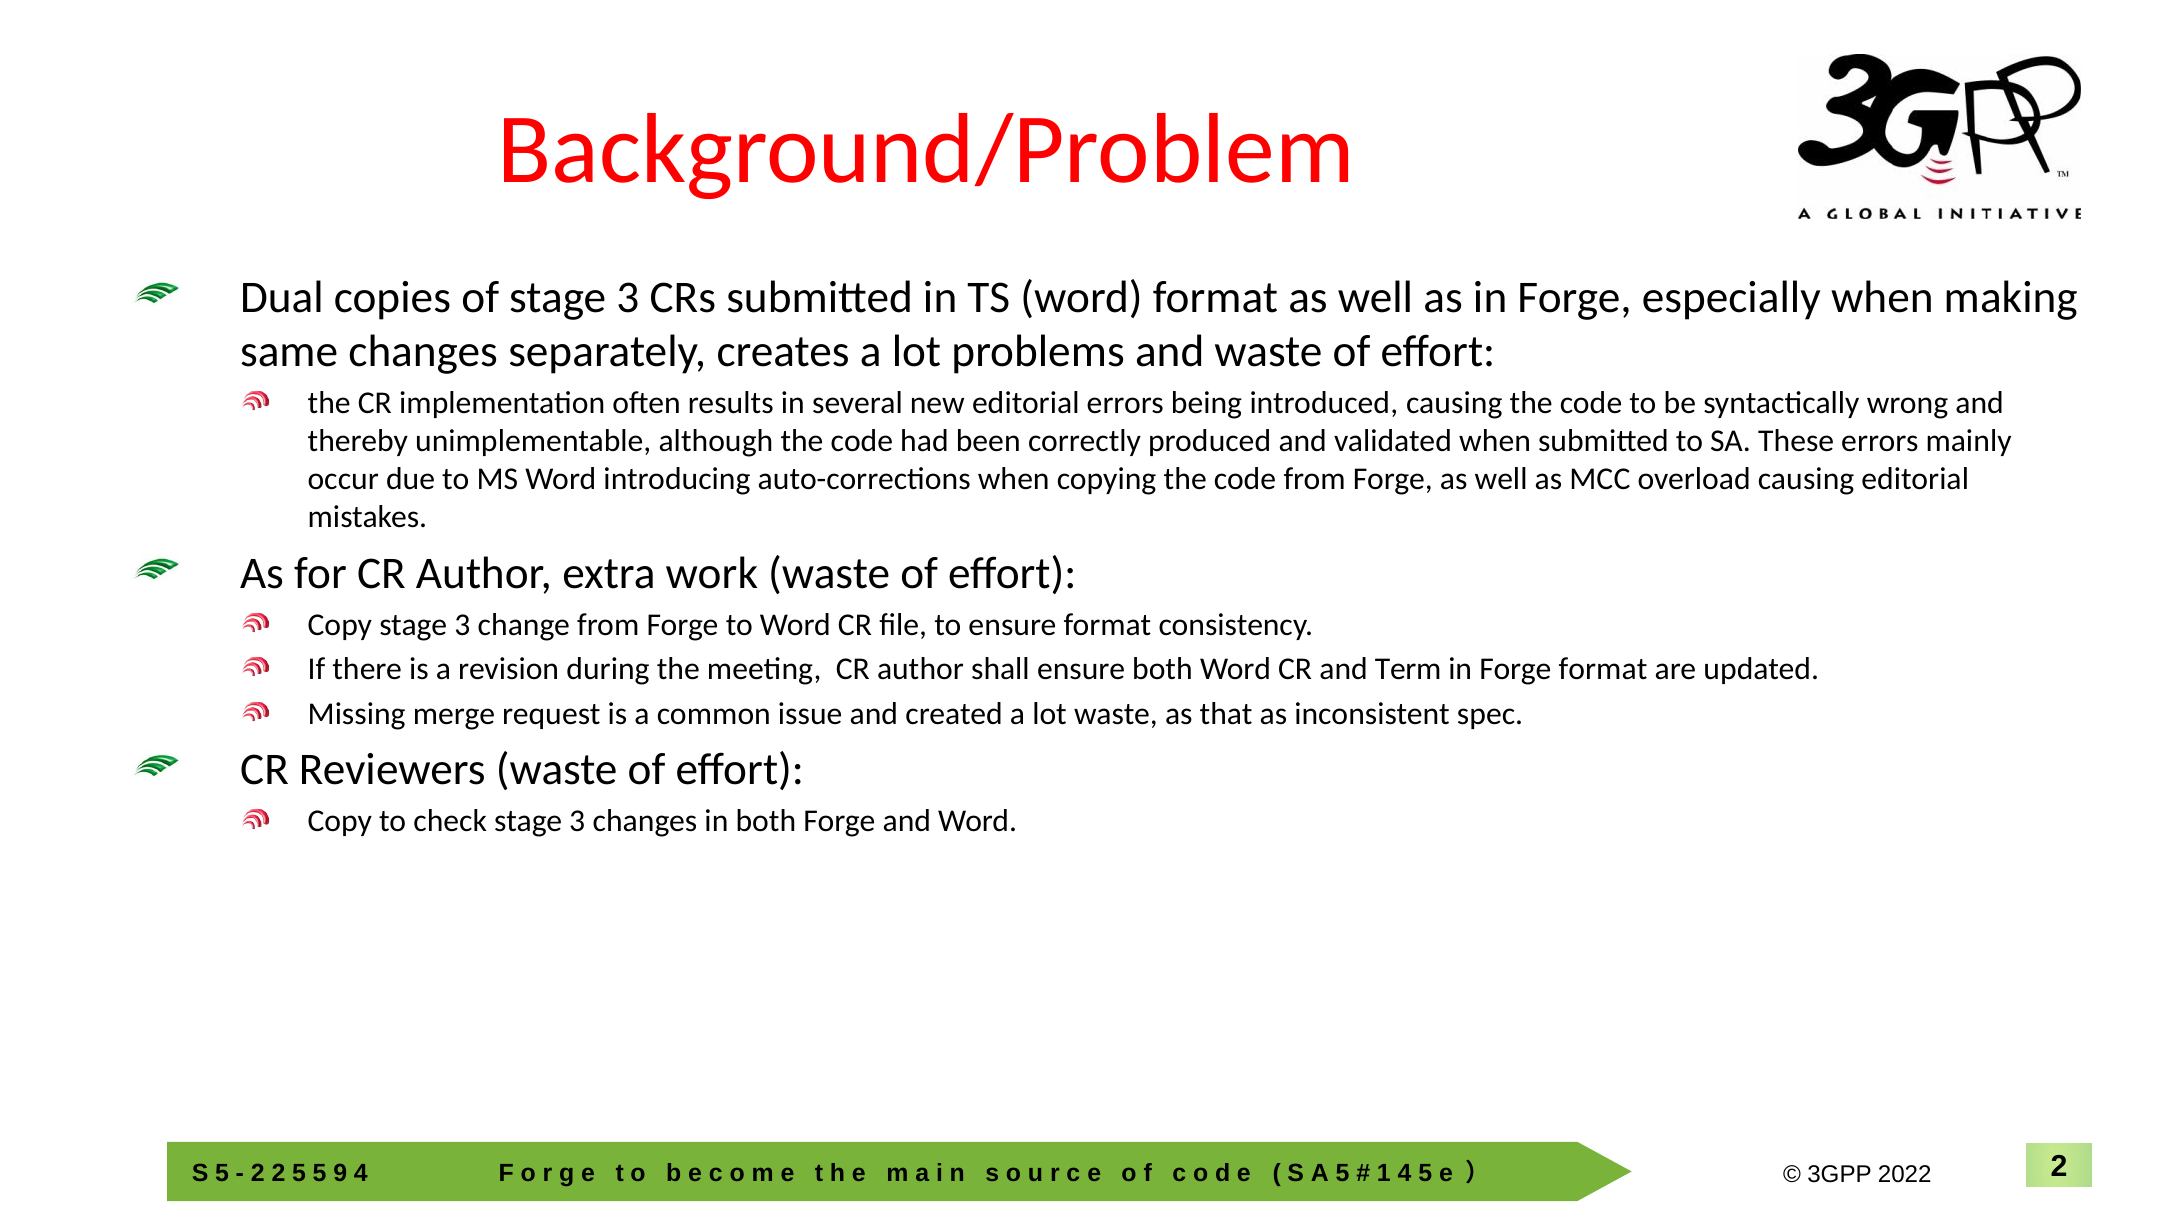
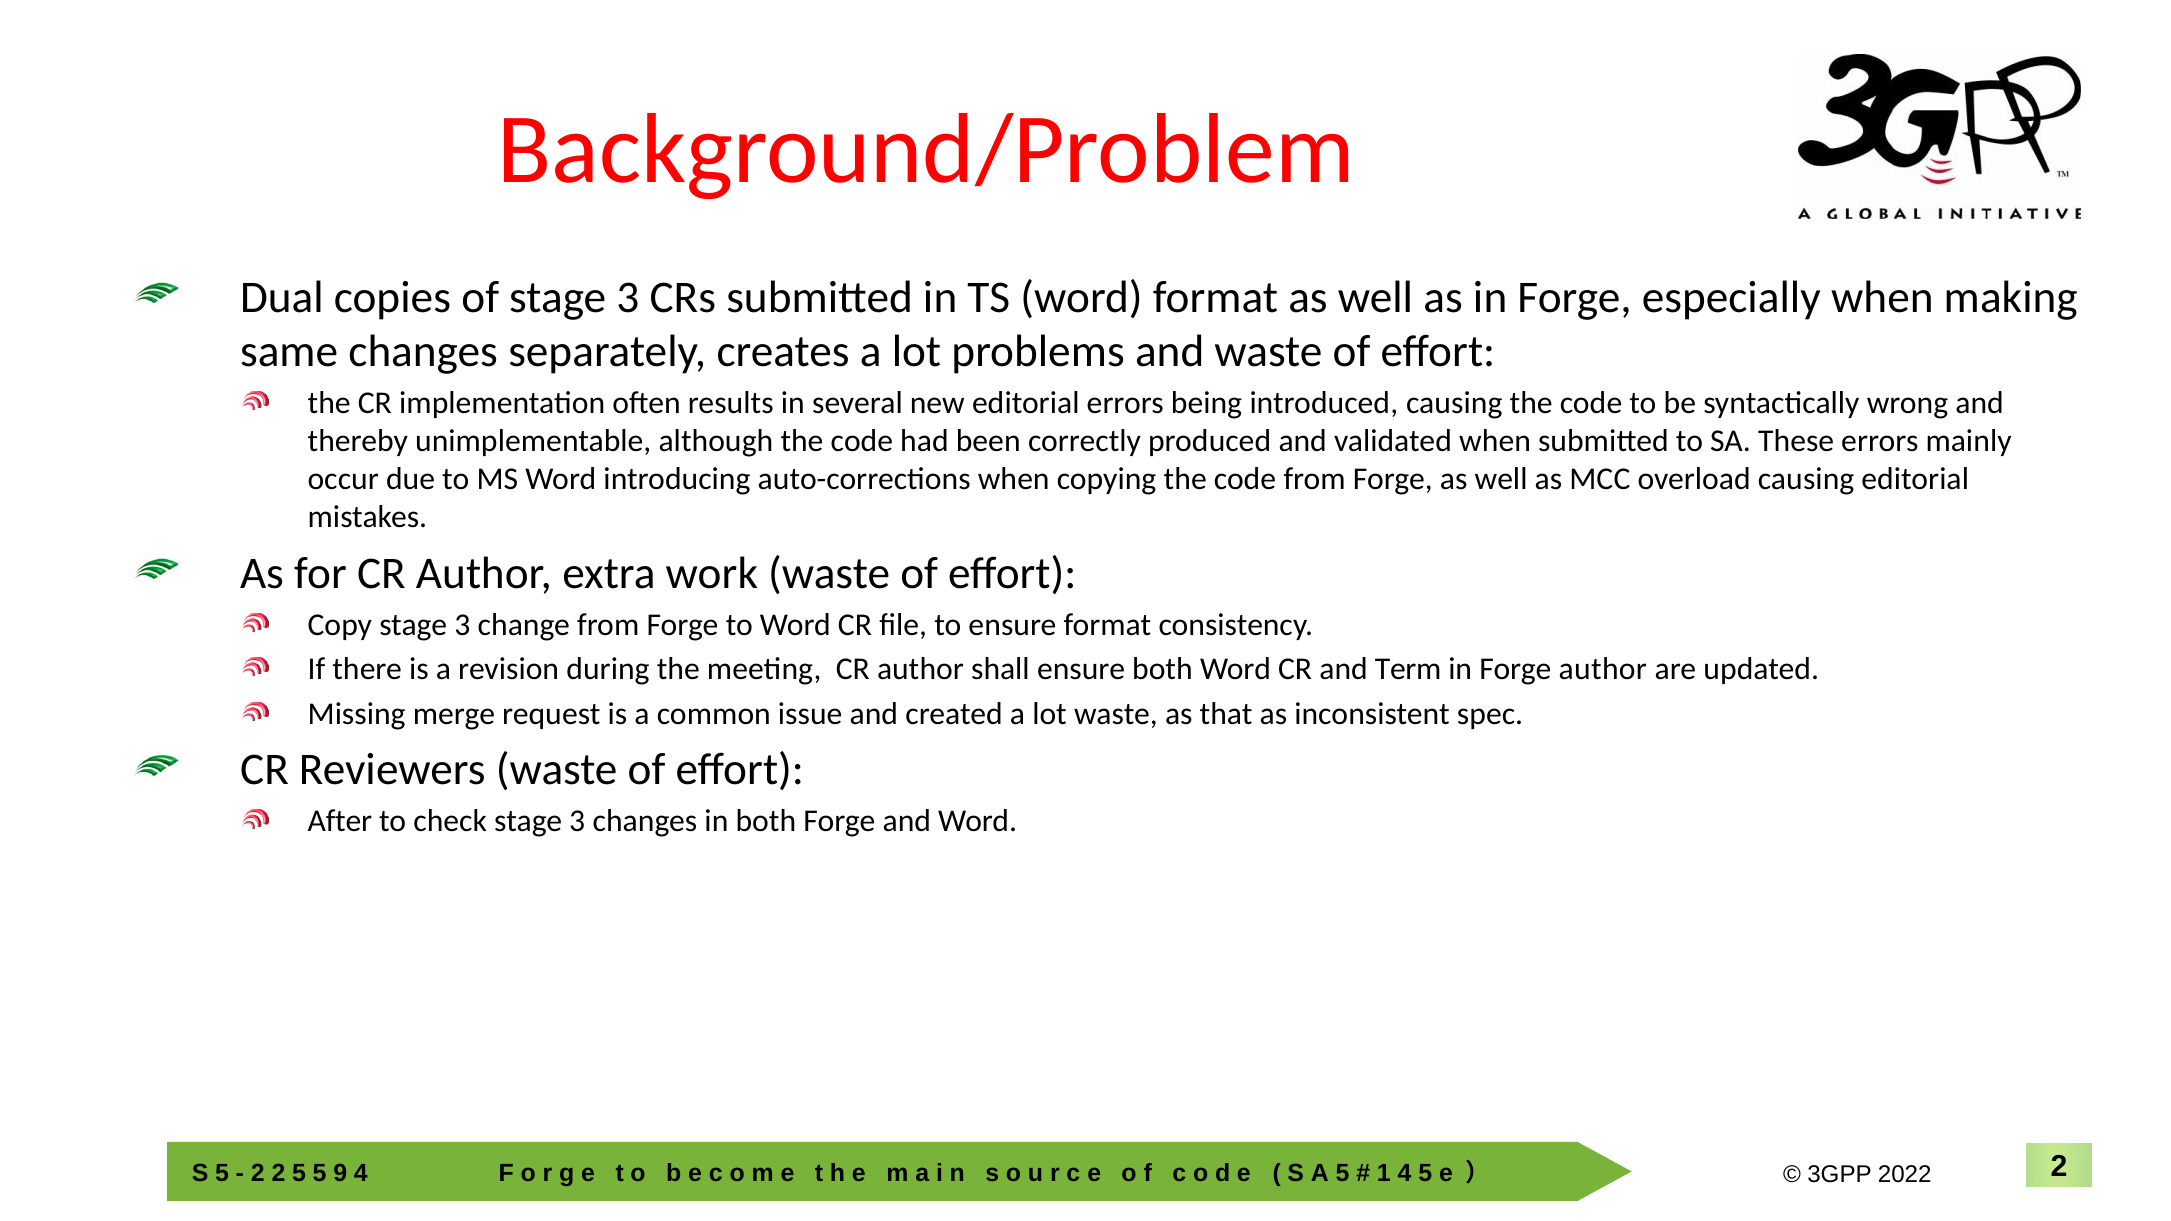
Forge format: format -> author (1603, 669)
Copy: Copy -> After (340, 821)
